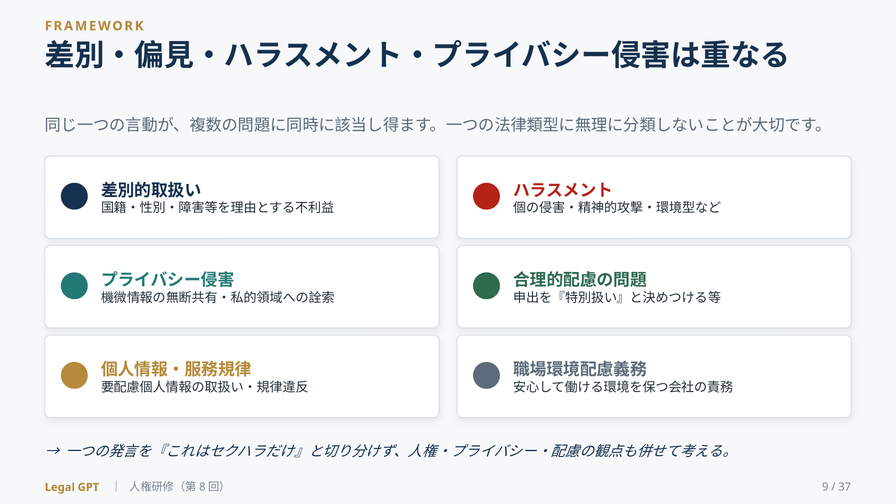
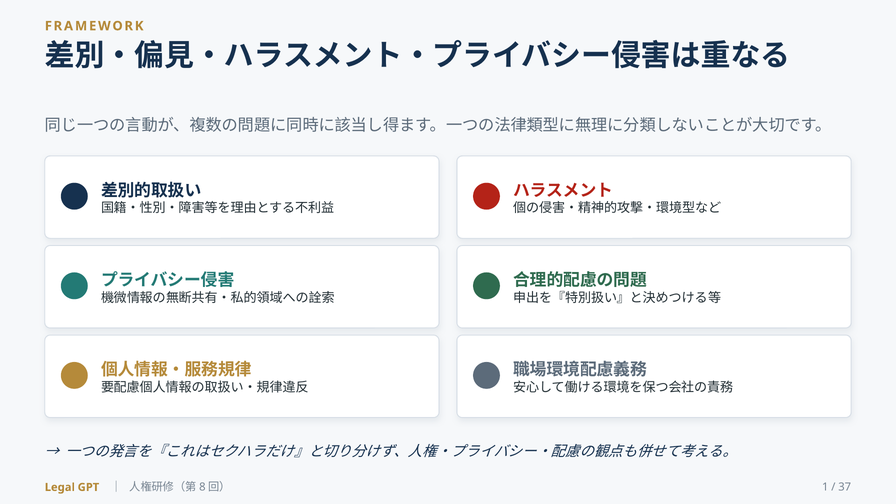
9: 9 -> 1 (825, 487)
